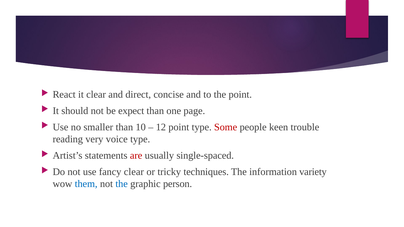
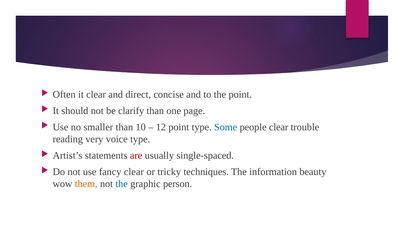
React: React -> Often (64, 95)
expect: expect -> clarify (131, 111)
Some colour: red -> blue (226, 127)
people keen: keen -> clear (279, 127)
variety: variety -> beauty (313, 172)
them colour: blue -> orange (86, 184)
